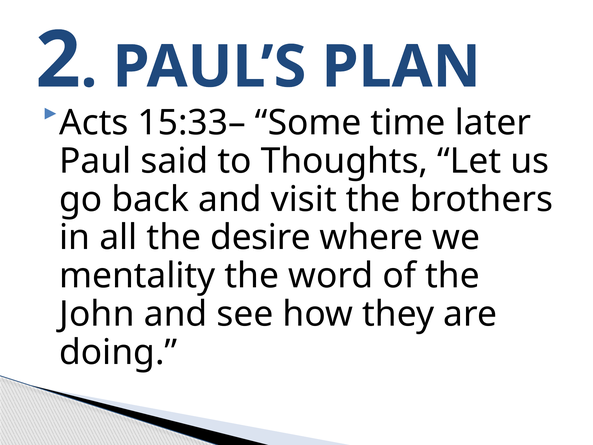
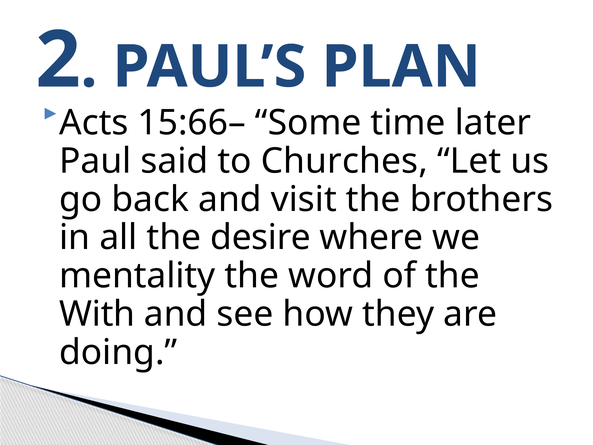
15:33–: 15:33– -> 15:66– (192, 123)
Thoughts: Thoughts -> Churches (344, 161)
John: John -> With (97, 314)
